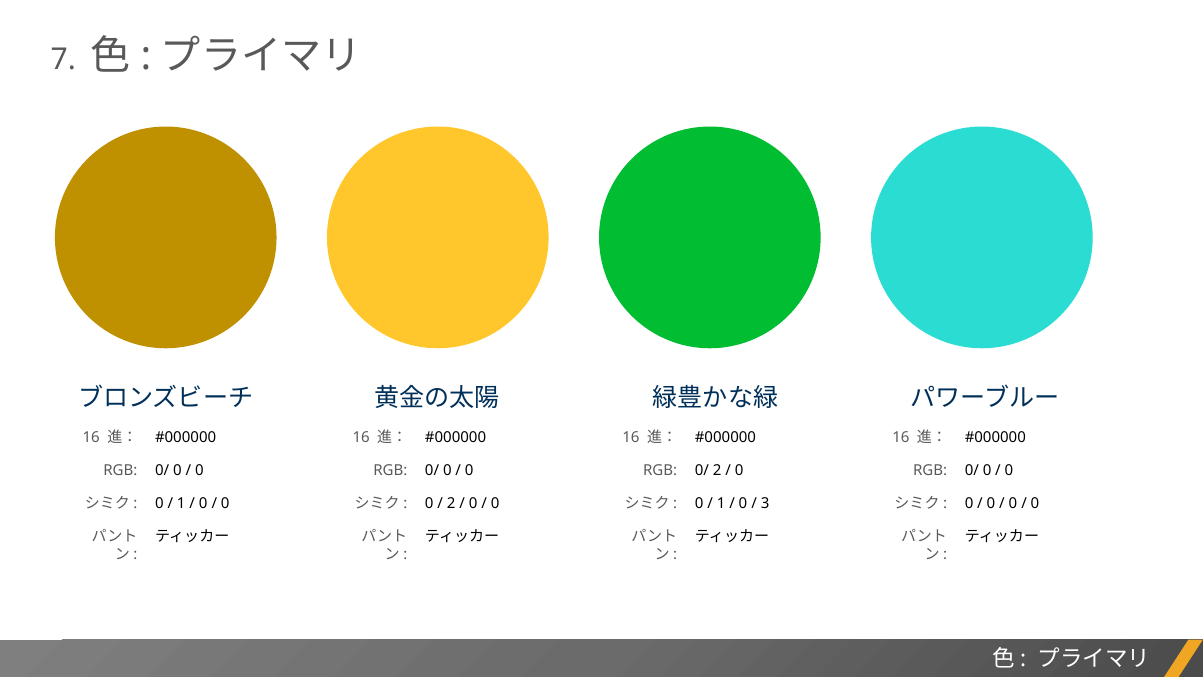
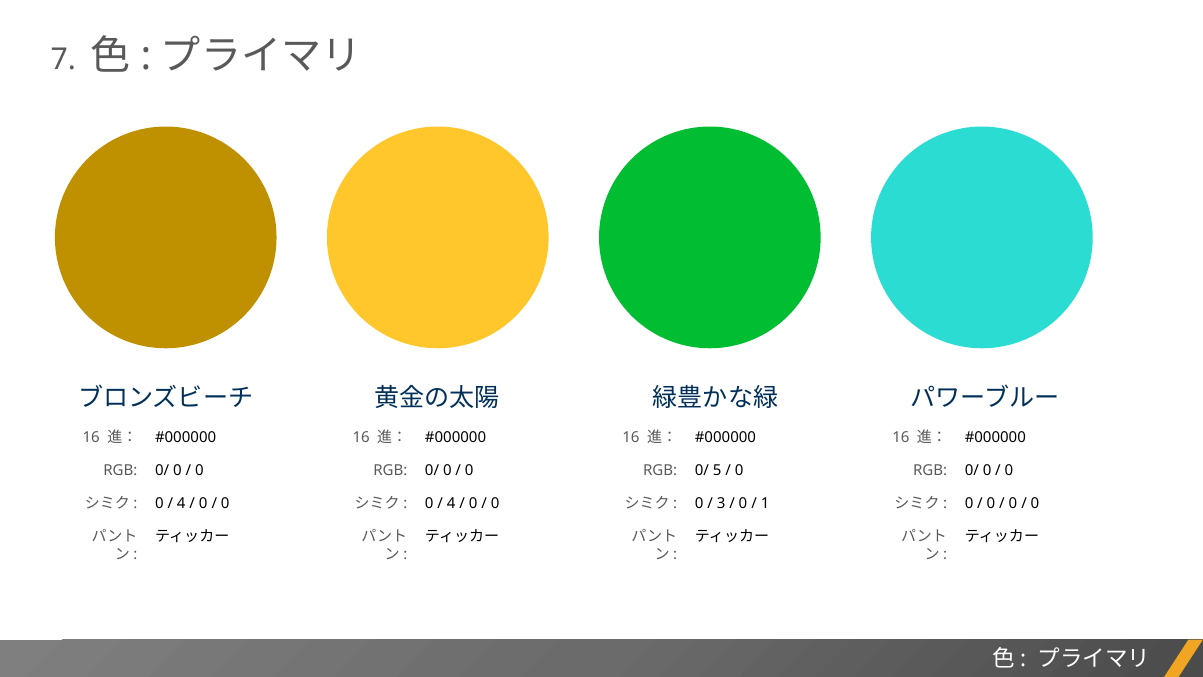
0/ 2: 2 -> 5 (717, 470)
1: 1 -> 4 (181, 503)
2: 2 -> 4 (451, 503)
1: 1 -> 3 (721, 503)
3: 3 -> 1 (765, 503)
